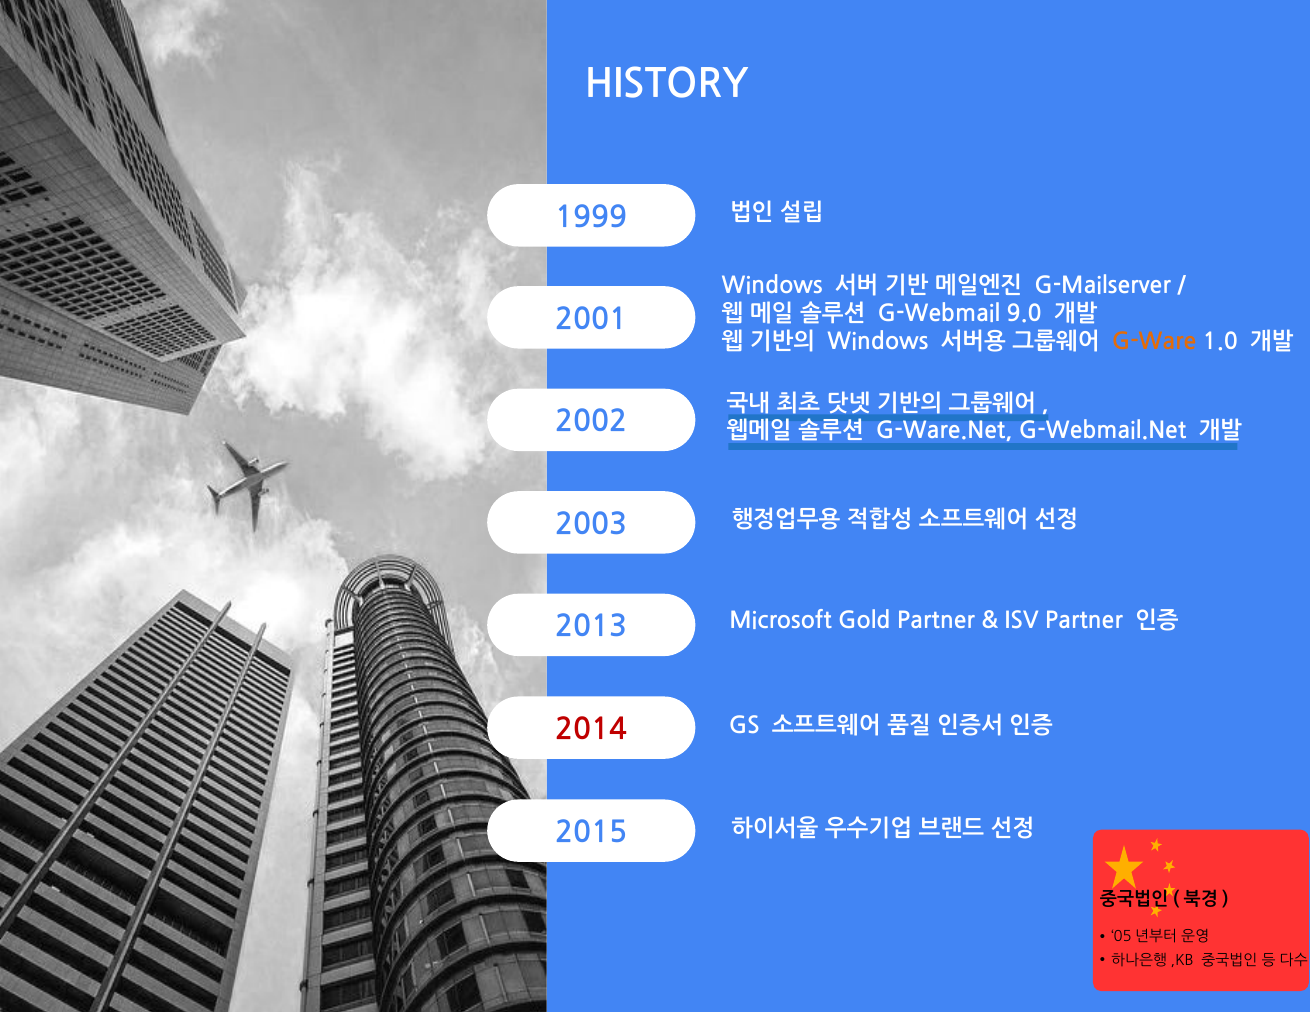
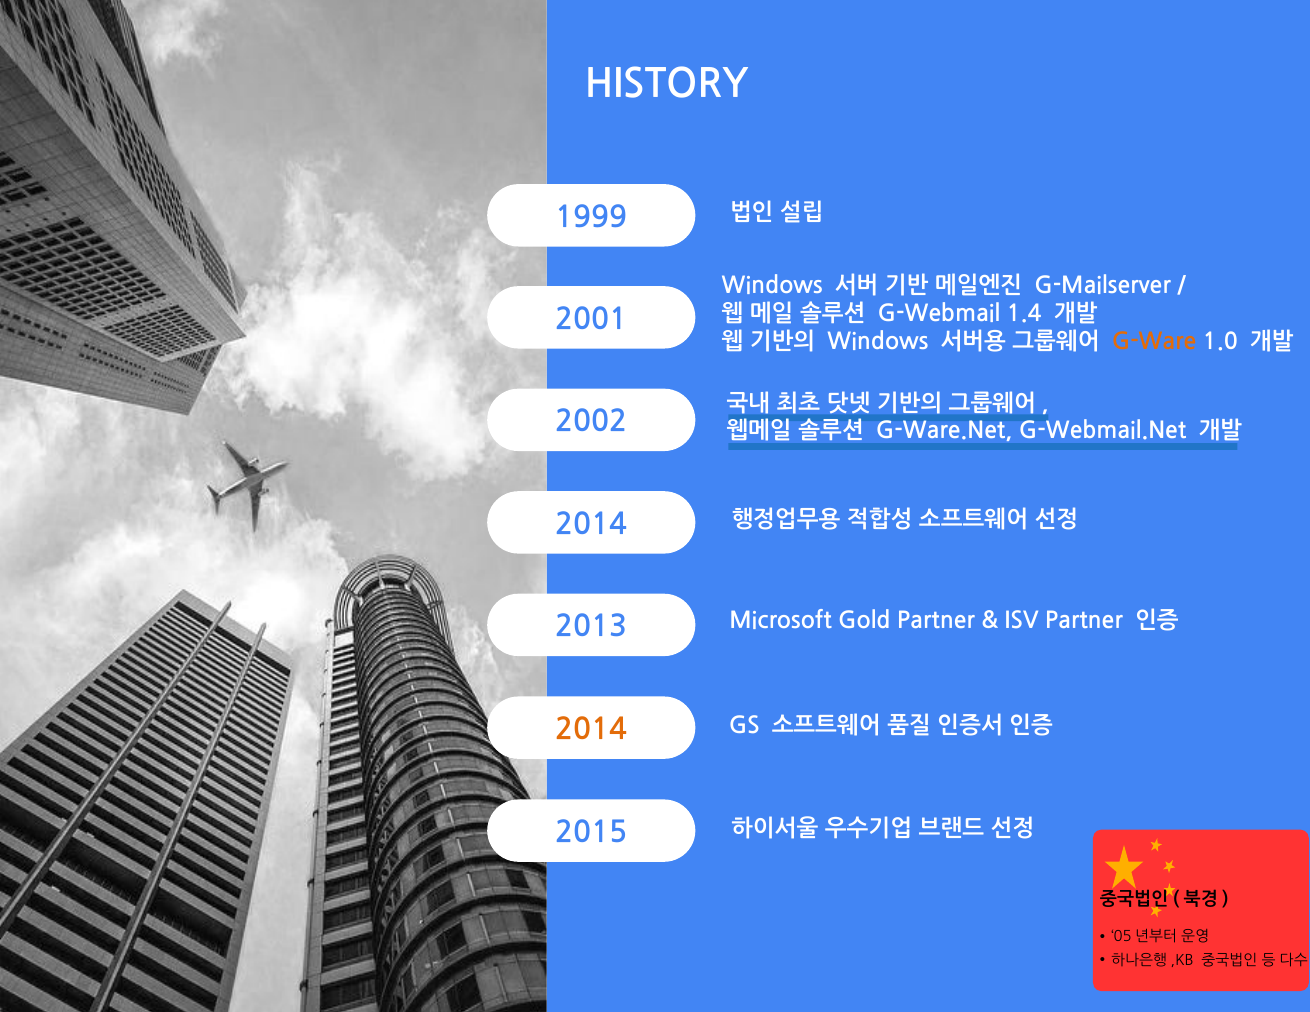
9.0: 9.0 -> 1.4 (1024, 314)
2003: 2003 -> 2014 (591, 525)
2014 colour: red -> orange (591, 730)
